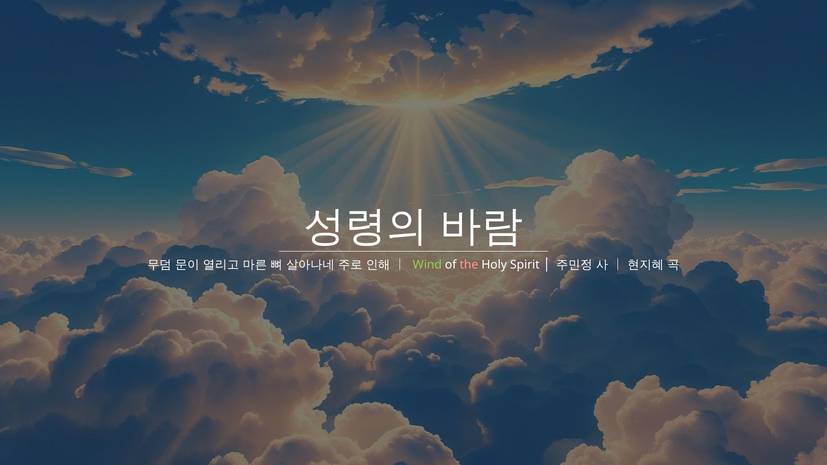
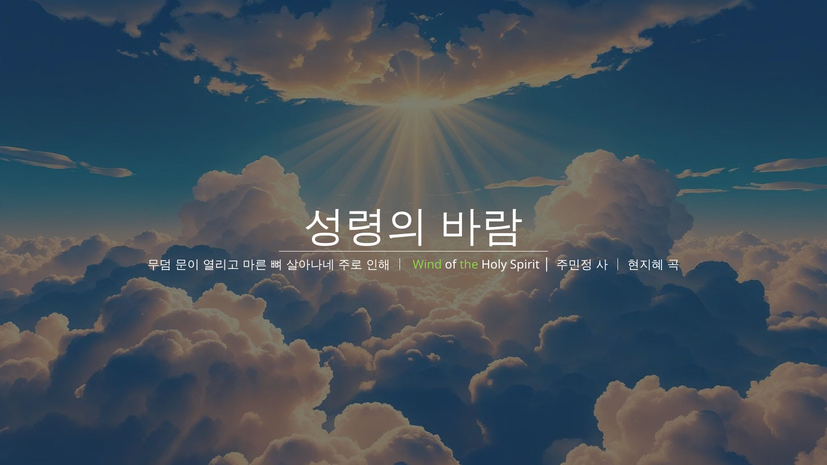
the colour: pink -> light green (469, 265)
